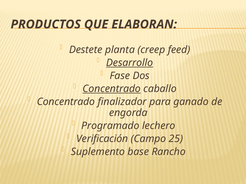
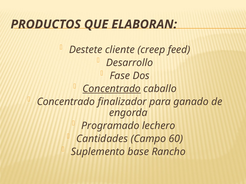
planta: planta -> cliente (120, 50)
Desarrollo underline: present -> none (130, 63)
Verificación: Verificación -> Cantidades (102, 139)
25: 25 -> 60 (176, 139)
